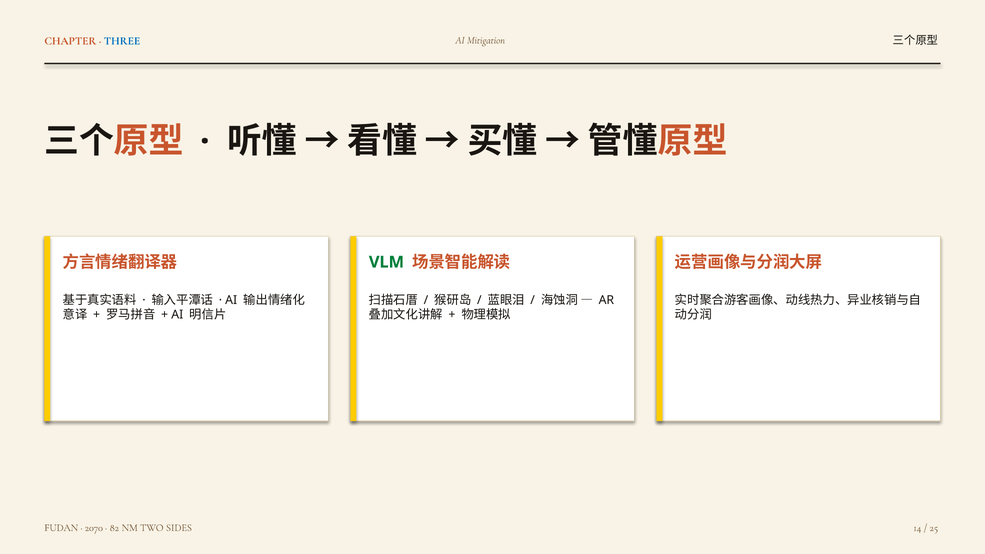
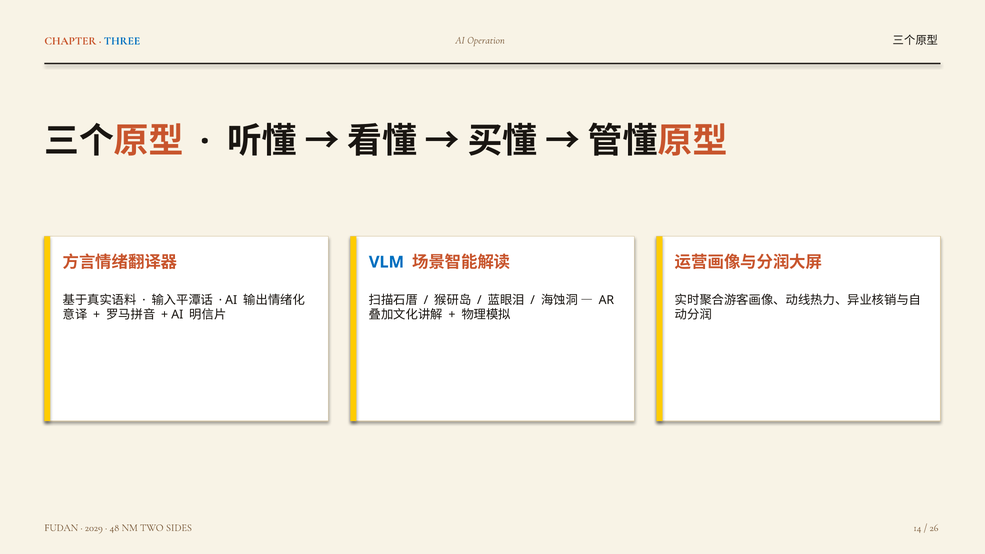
Mitigation: Mitigation -> Operation (486, 40)
VLM colour: green -> blue (386, 262)
2070: 2070 -> 2029 (94, 528)
82: 82 -> 48 (114, 528)
25: 25 -> 26 (934, 528)
